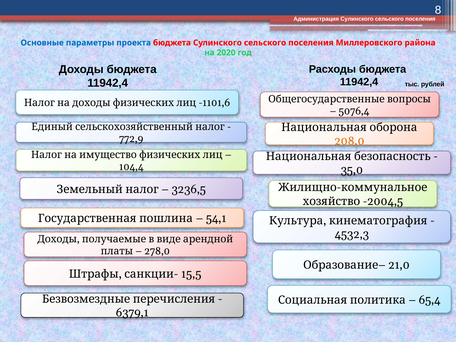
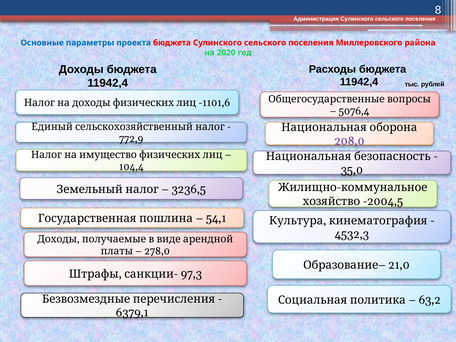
208,0 colour: orange -> purple (349, 141)
15,5: 15,5 -> 97,3 (191, 274)
65,4: 65,4 -> 63,2 (430, 300)
